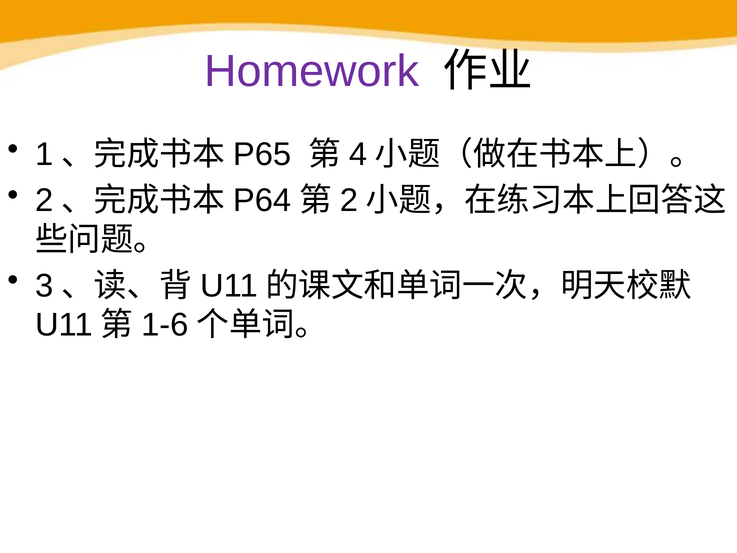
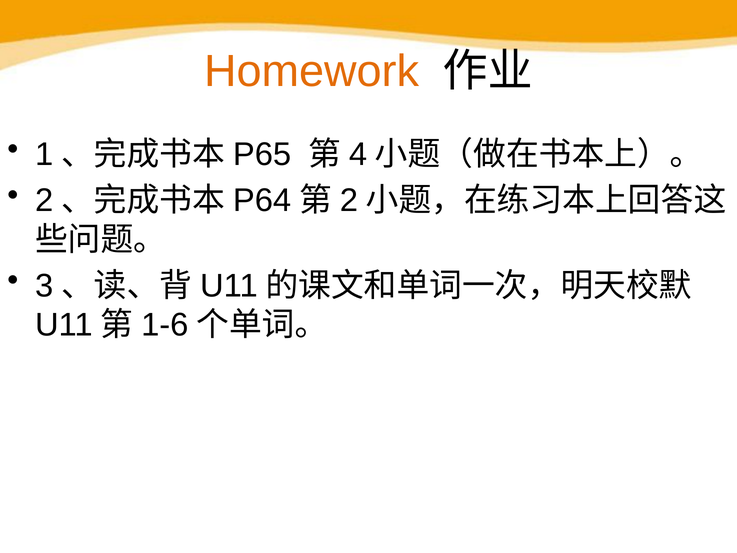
Homework colour: purple -> orange (312, 71)
